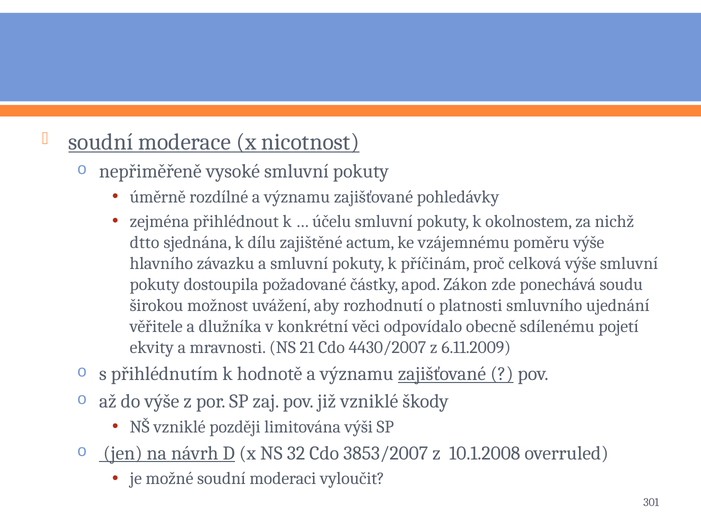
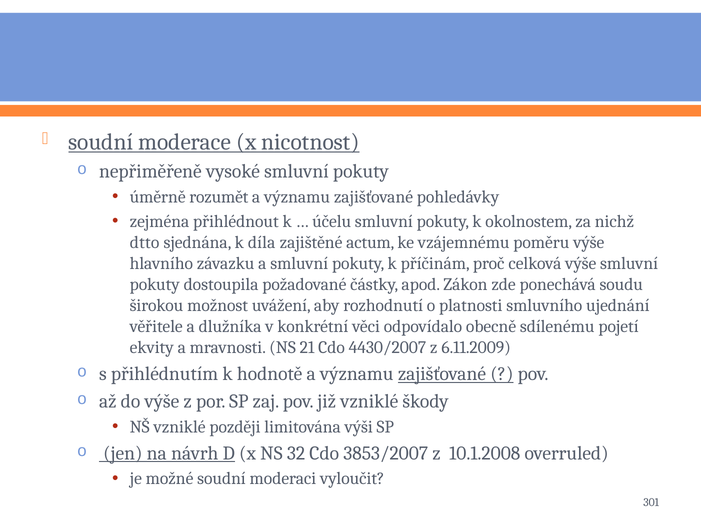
rozdílné: rozdílné -> rozumět (219, 197)
dílu: dílu -> díla (262, 242)
